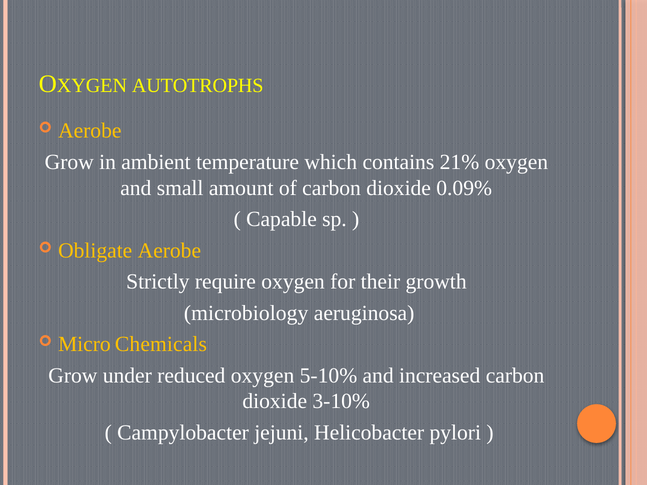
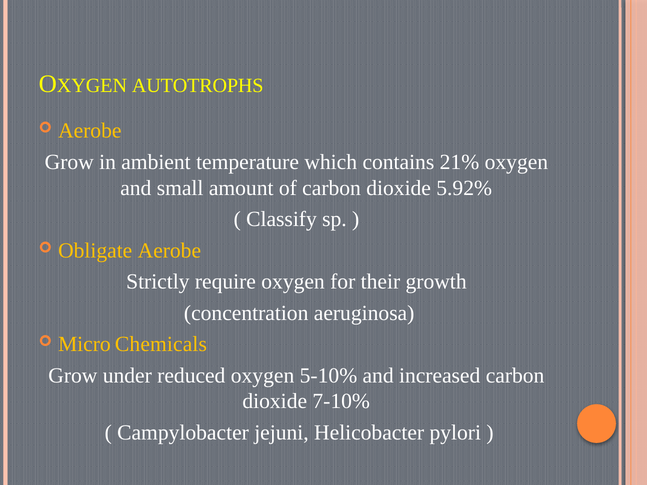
0.09%: 0.09% -> 5.92% (464, 188)
Capable: Capable -> Classify (282, 219)
microbiology: microbiology -> concentration (246, 313)
3-10%: 3-10% -> 7-10% (341, 402)
